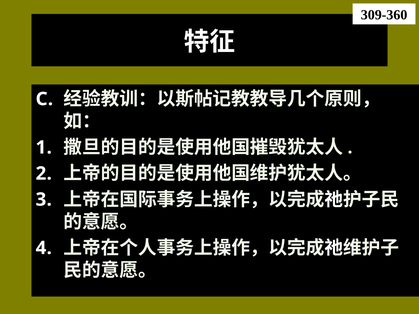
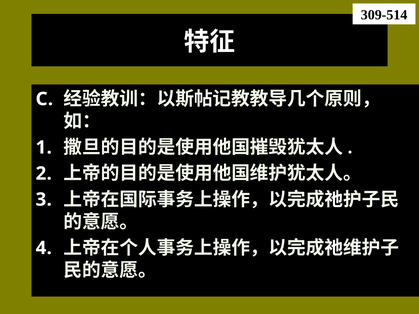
309-360: 309-360 -> 309-514 (384, 15)
